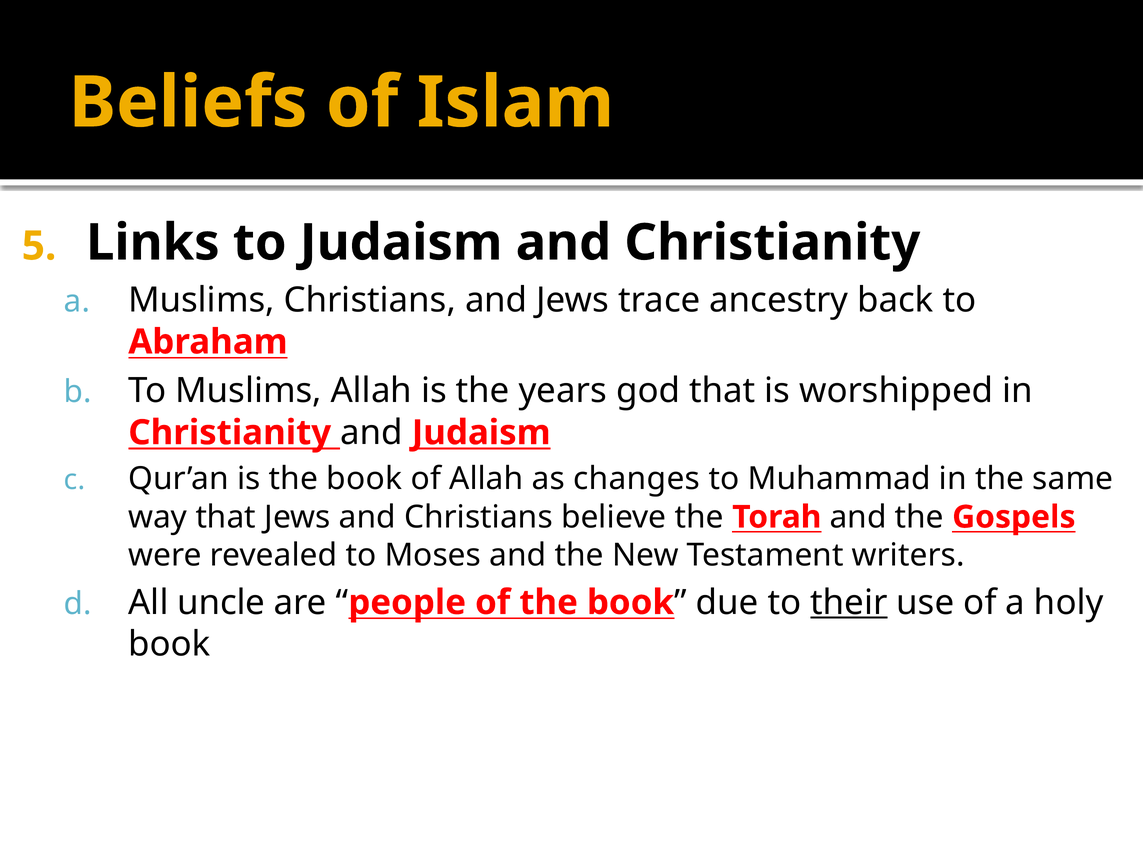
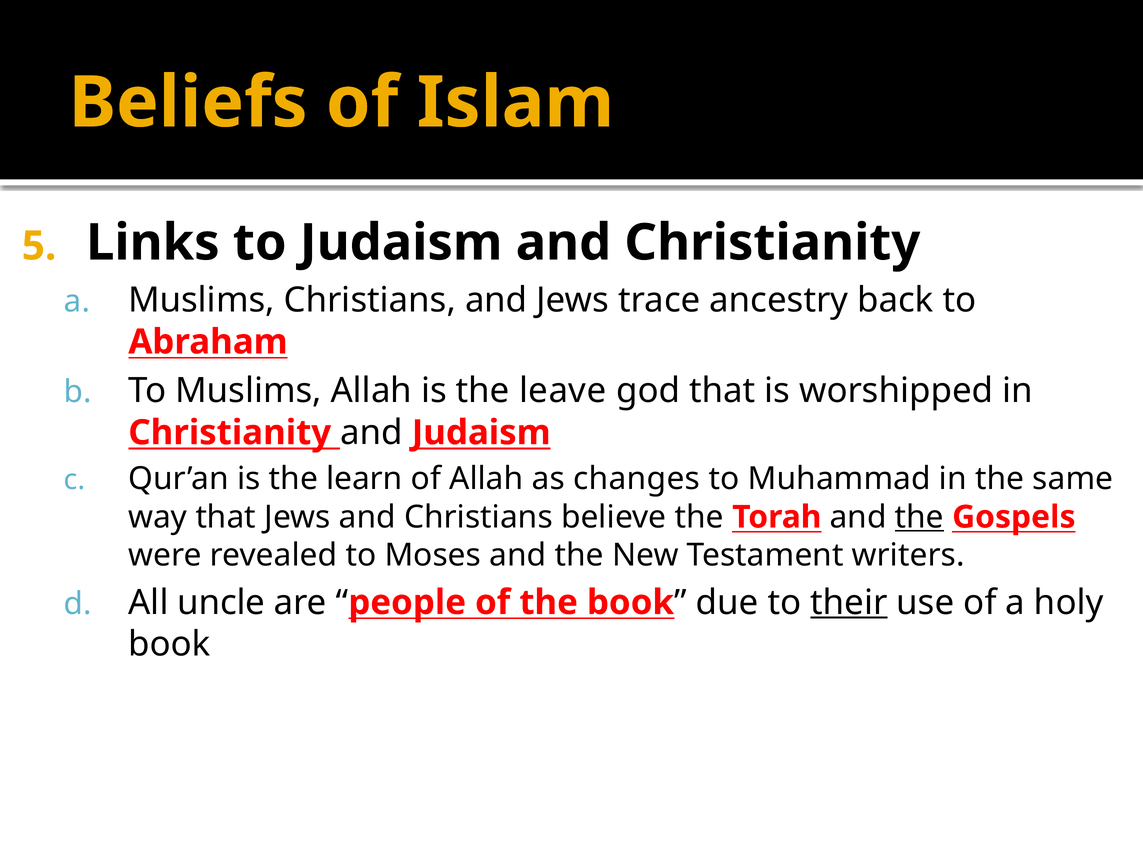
years: years -> leave (563, 390)
is the book: book -> learn (364, 478)
the underline: none -> present (919, 517)
